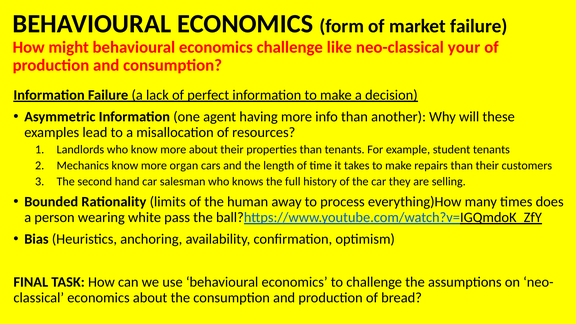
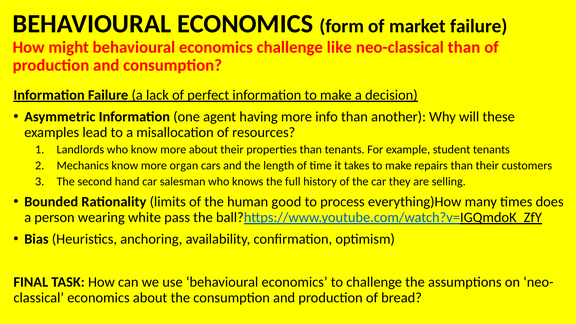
neo-classical your: your -> than (464, 47)
away: away -> good (286, 202)
